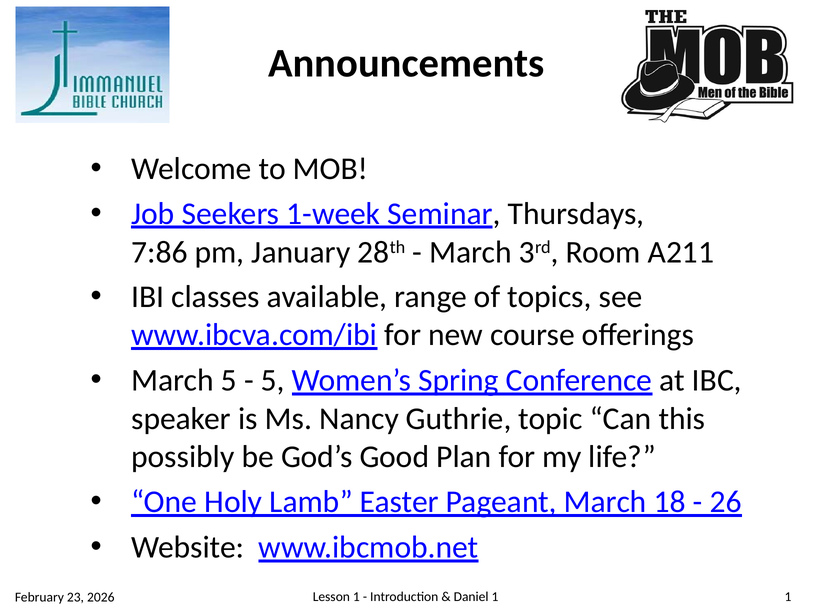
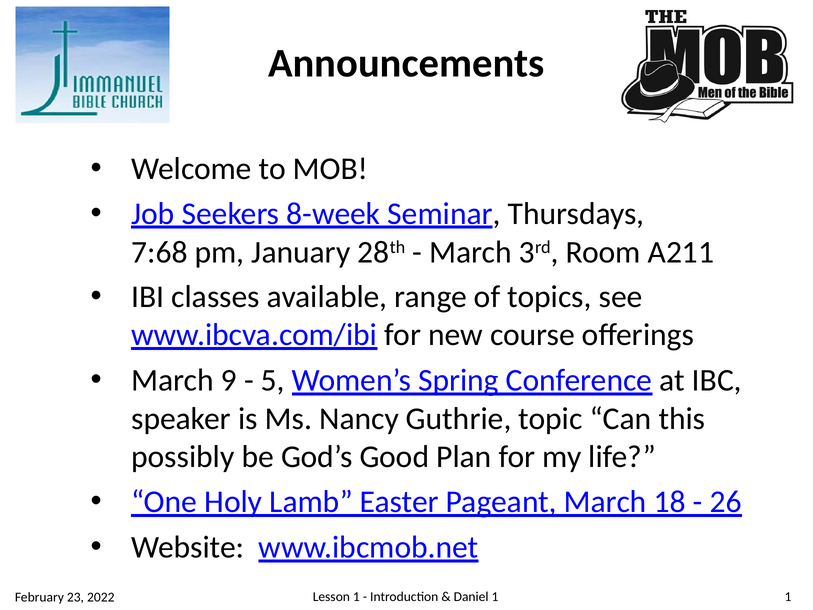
1-week: 1-week -> 8-week (333, 213)
7:86: 7:86 -> 7:68 (159, 252)
March 5: 5 -> 9 (229, 380)
2026: 2026 -> 2022 (101, 597)
